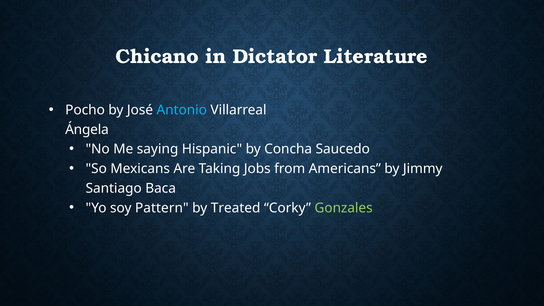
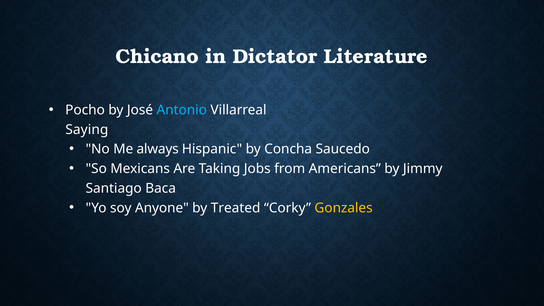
Ángela: Ángela -> Saying (87, 130)
saying: saying -> always (158, 149)
Pattern: Pattern -> Anyone (162, 208)
Gonzales colour: light green -> yellow (344, 208)
